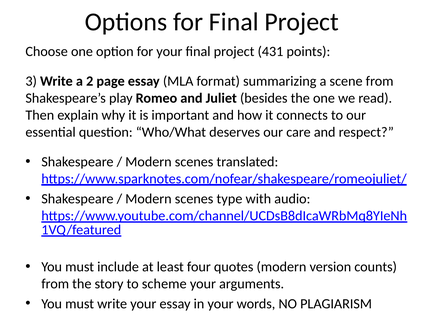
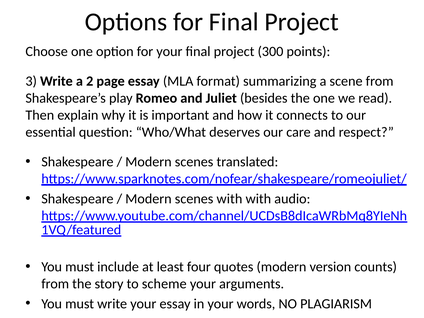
431: 431 -> 300 (270, 52)
scenes type: type -> with (229, 199)
